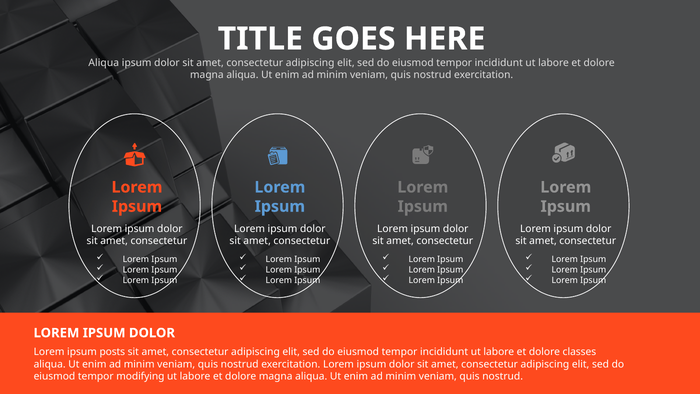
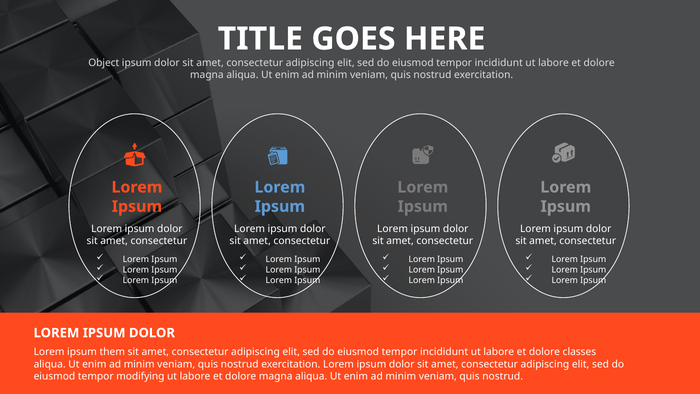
Aliqua: Aliqua -> Object (104, 63)
posts: posts -> them (112, 352)
